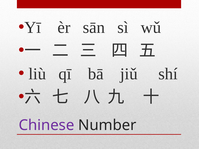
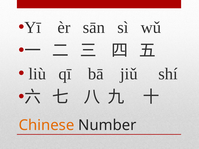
Chinese colour: purple -> orange (46, 125)
